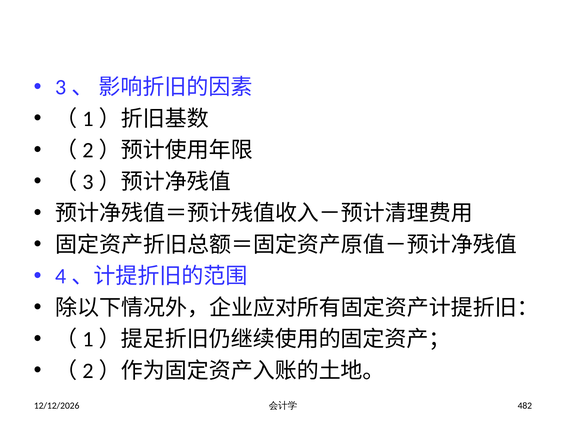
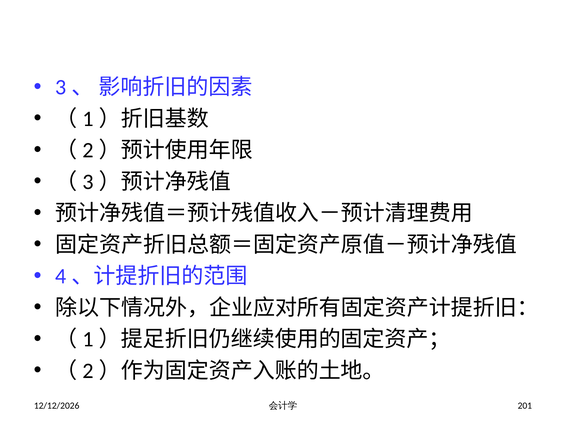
482: 482 -> 201 (525, 405)
